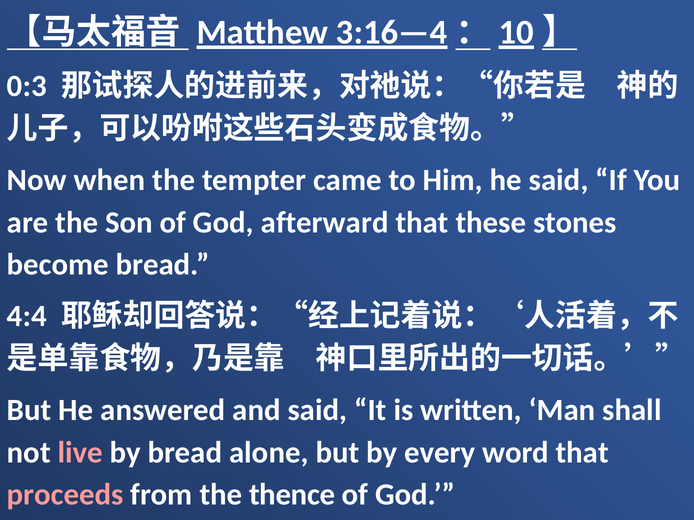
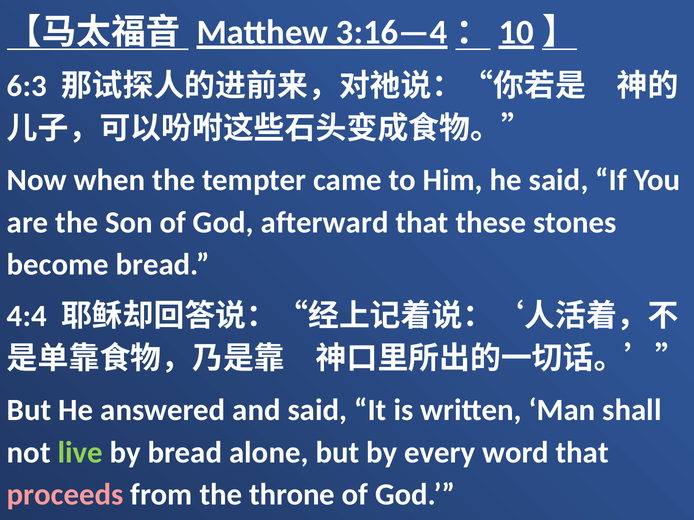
0:3: 0:3 -> 6:3 (27, 86)
live colour: pink -> light green (80, 453)
thence: thence -> throne (292, 495)
